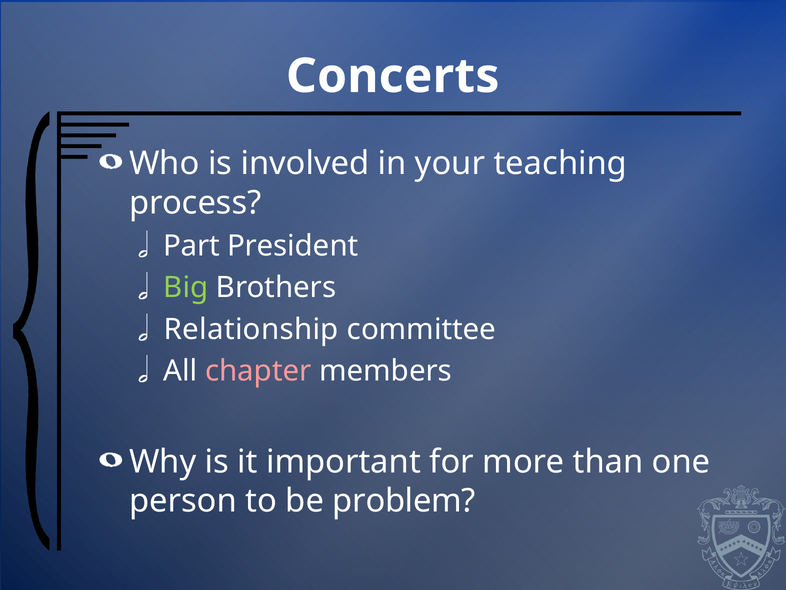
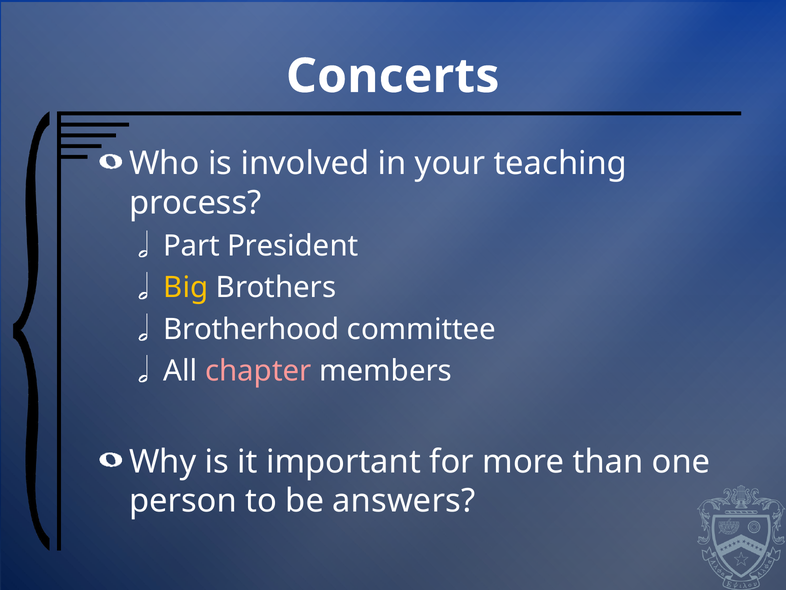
Big colour: light green -> yellow (186, 287)
Relationship: Relationship -> Brotherhood (251, 329)
problem: problem -> answers (404, 501)
